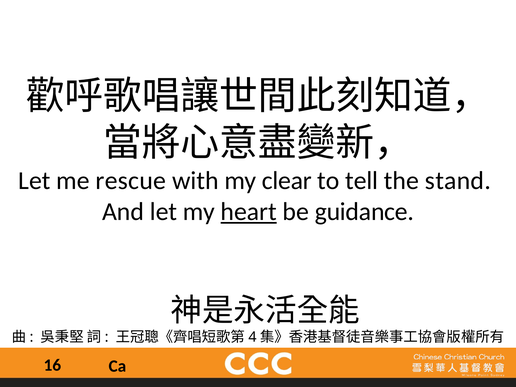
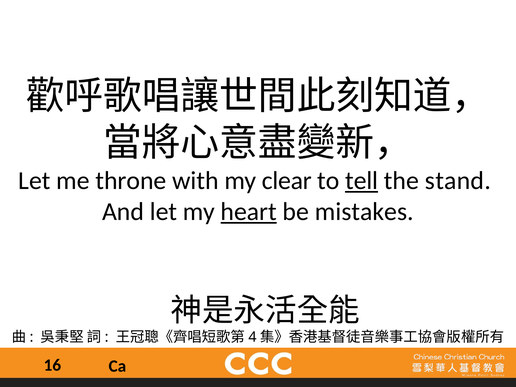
rescue: rescue -> throne (131, 181)
tell underline: none -> present (362, 181)
guidance: guidance -> mistakes (364, 212)
